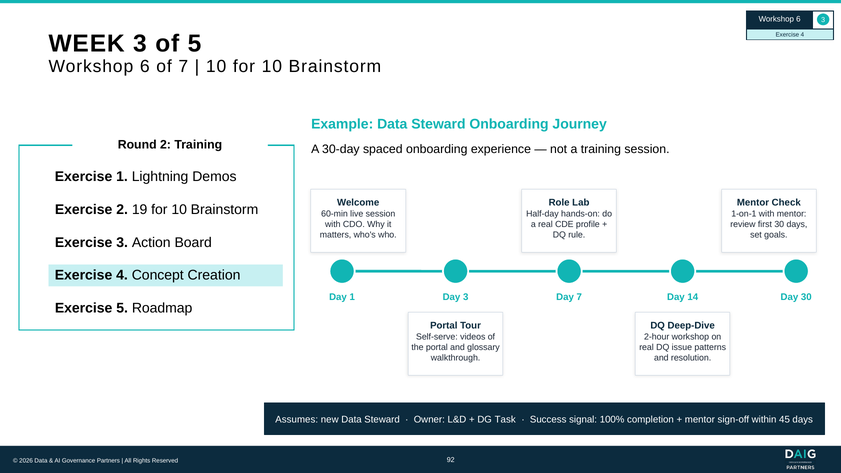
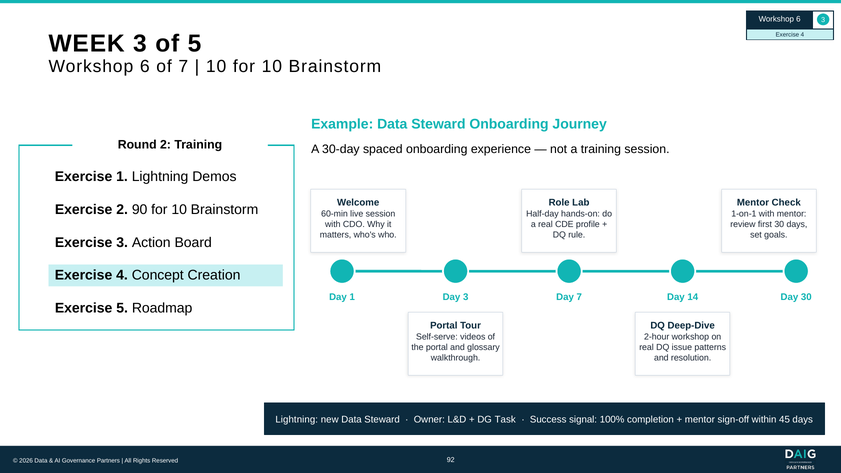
19: 19 -> 90 (140, 210)
Assumes: Assumes -> Lightning (297, 419)
